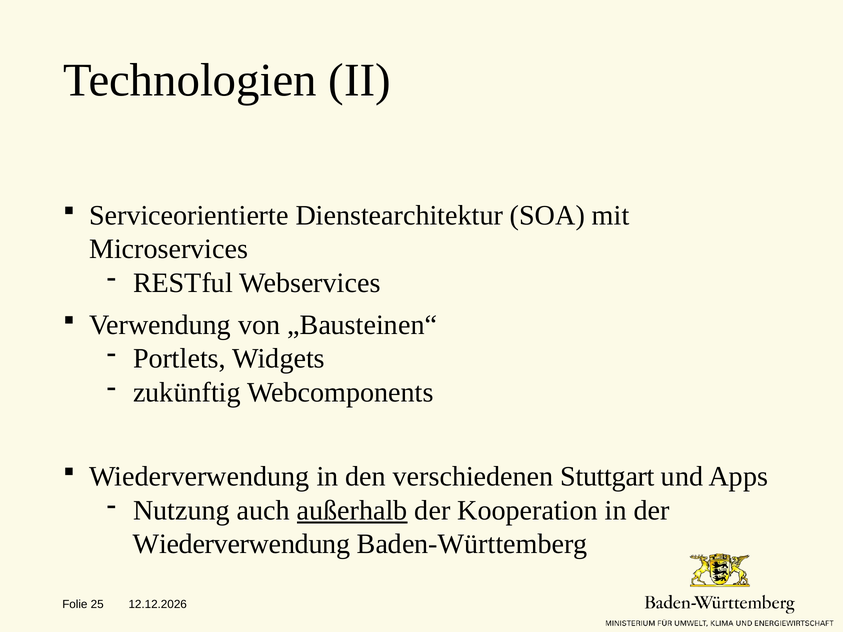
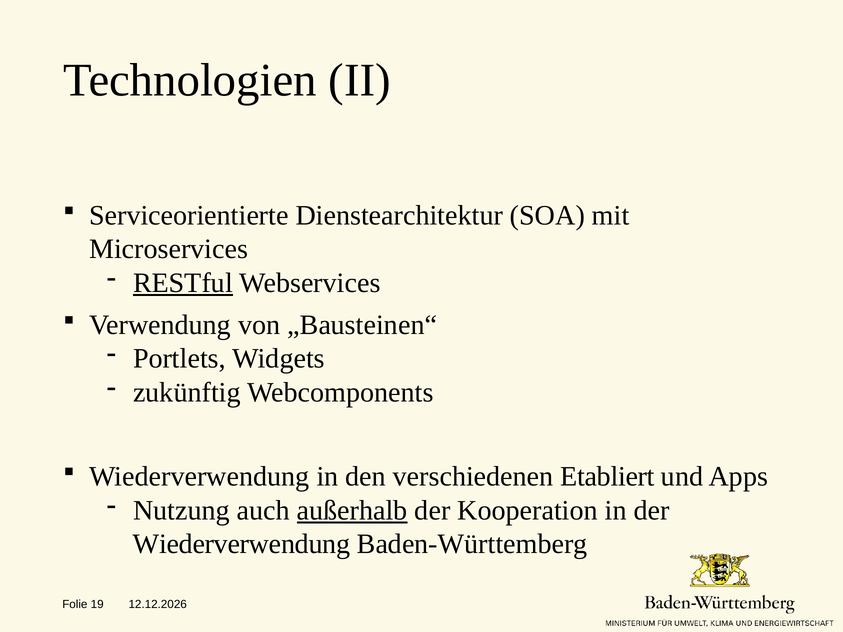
RESTful underline: none -> present (183, 283)
Stuttgart: Stuttgart -> Etabliert (607, 477)
25: 25 -> 19 (97, 604)
